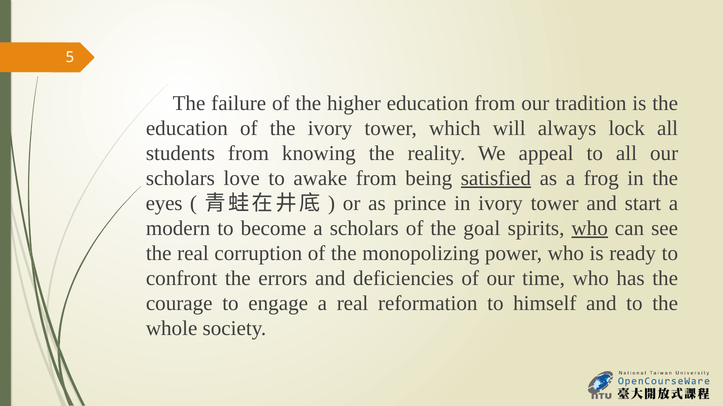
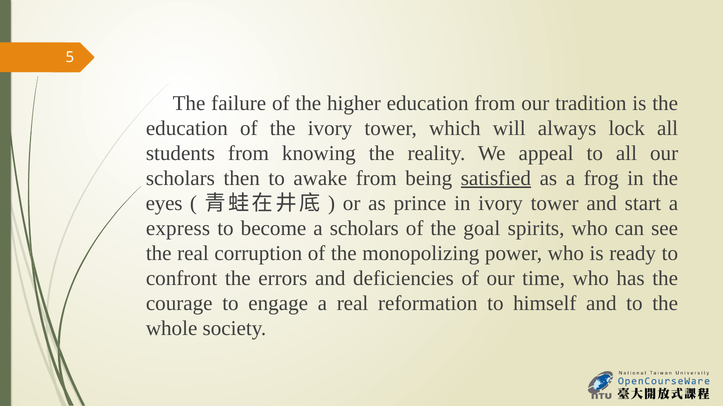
love: love -> then (242, 178)
modern: modern -> express (178, 228)
who underline: present -> none (590, 228)
